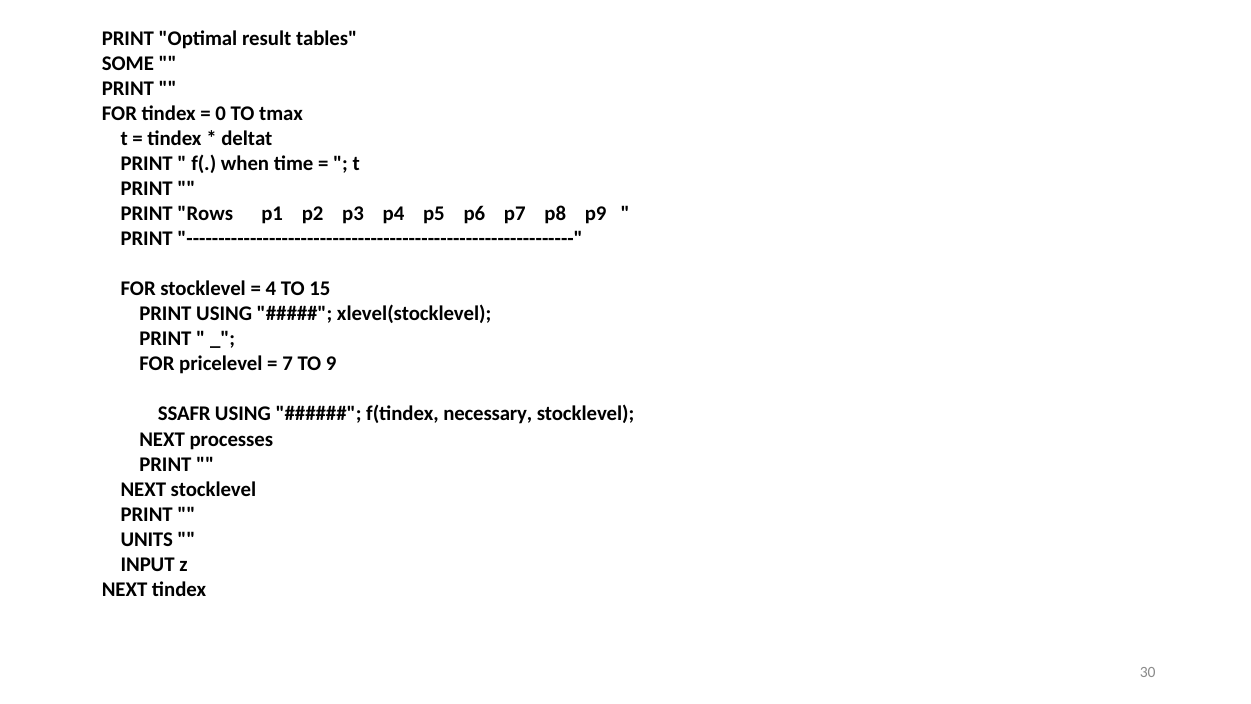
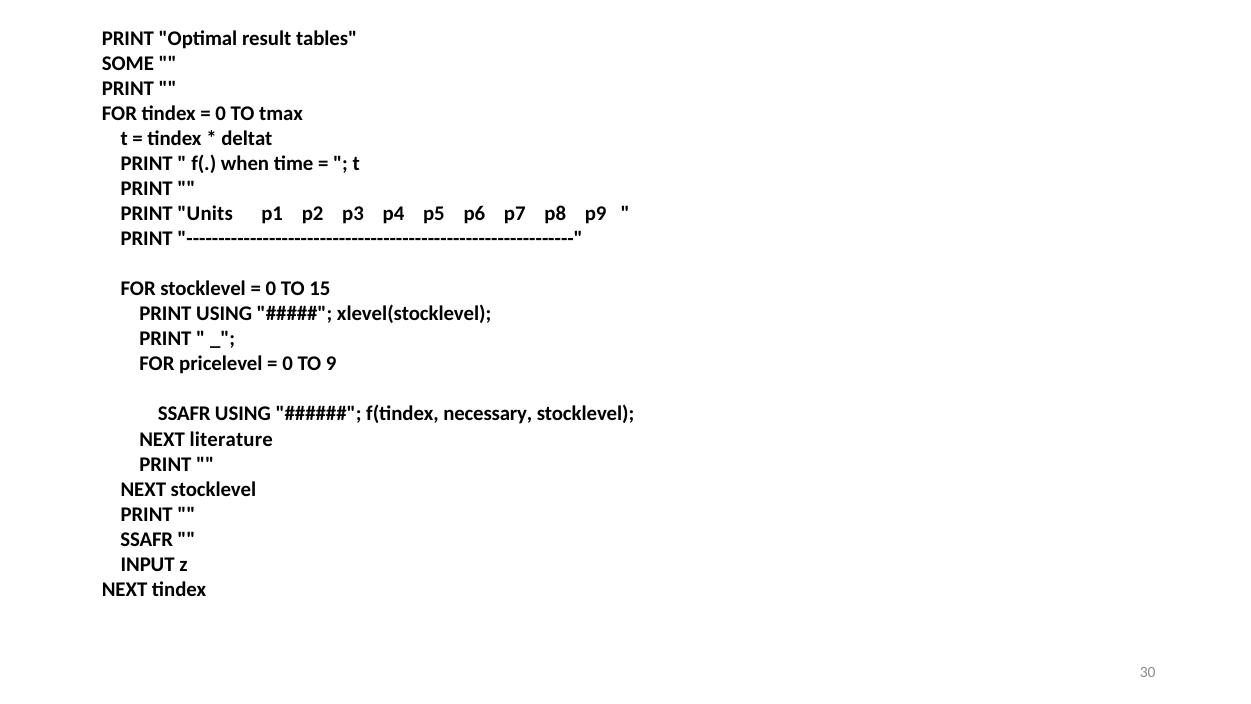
Rows: Rows -> Units (205, 214)
4: 4 -> 0 (271, 289)
7: 7 -> 0 (288, 364)
processes: processes -> literature (231, 439)
UNITS: UNITS -> SSAFR (147, 539)
